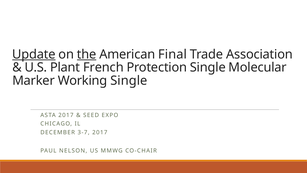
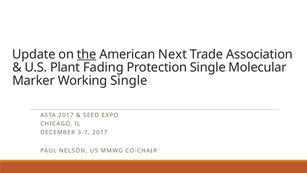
Update underline: present -> none (34, 54)
Final: Final -> Next (173, 54)
French: French -> Fading (103, 67)
